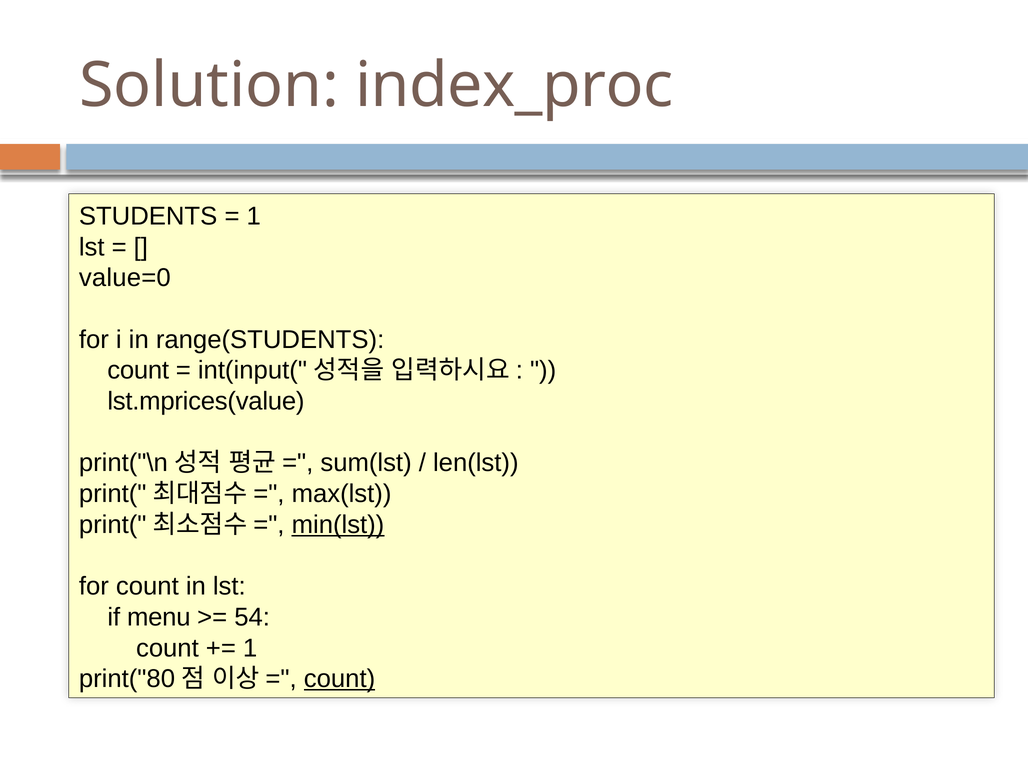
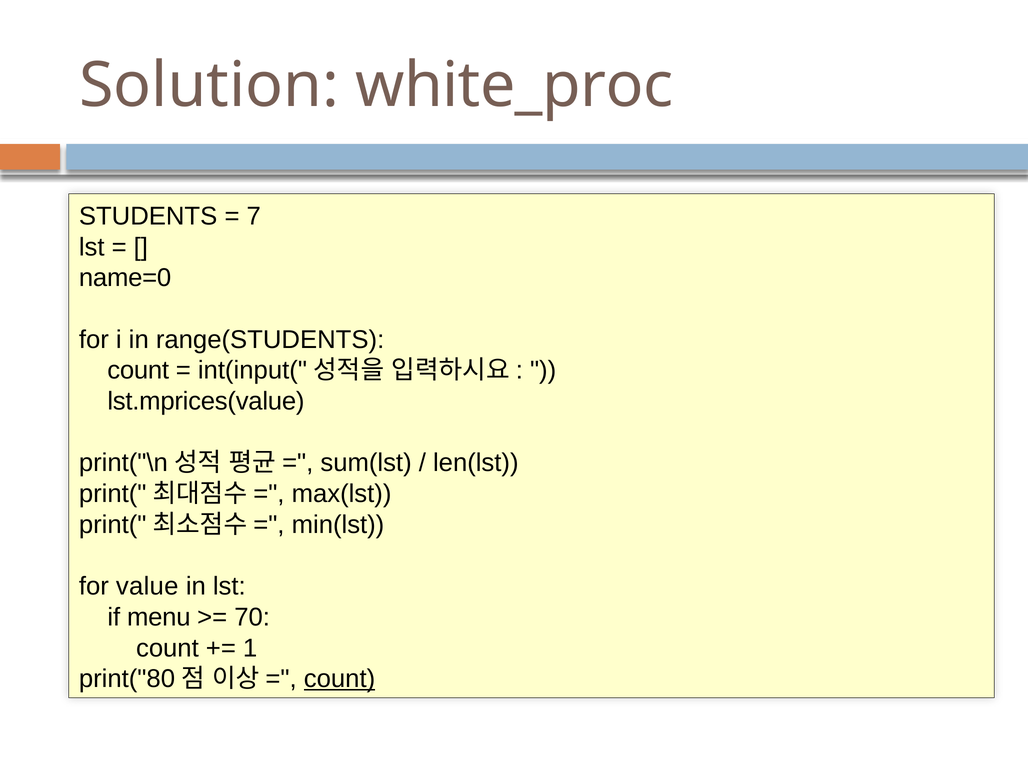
index_proc: index_proc -> white_proc (514, 86)
1: 1 -> 7 (254, 216)
value=0: value=0 -> name=0 (125, 278)
min(lst underline: present -> none (338, 525)
for count: count -> value (147, 586)
54: 54 -> 70 (252, 617)
